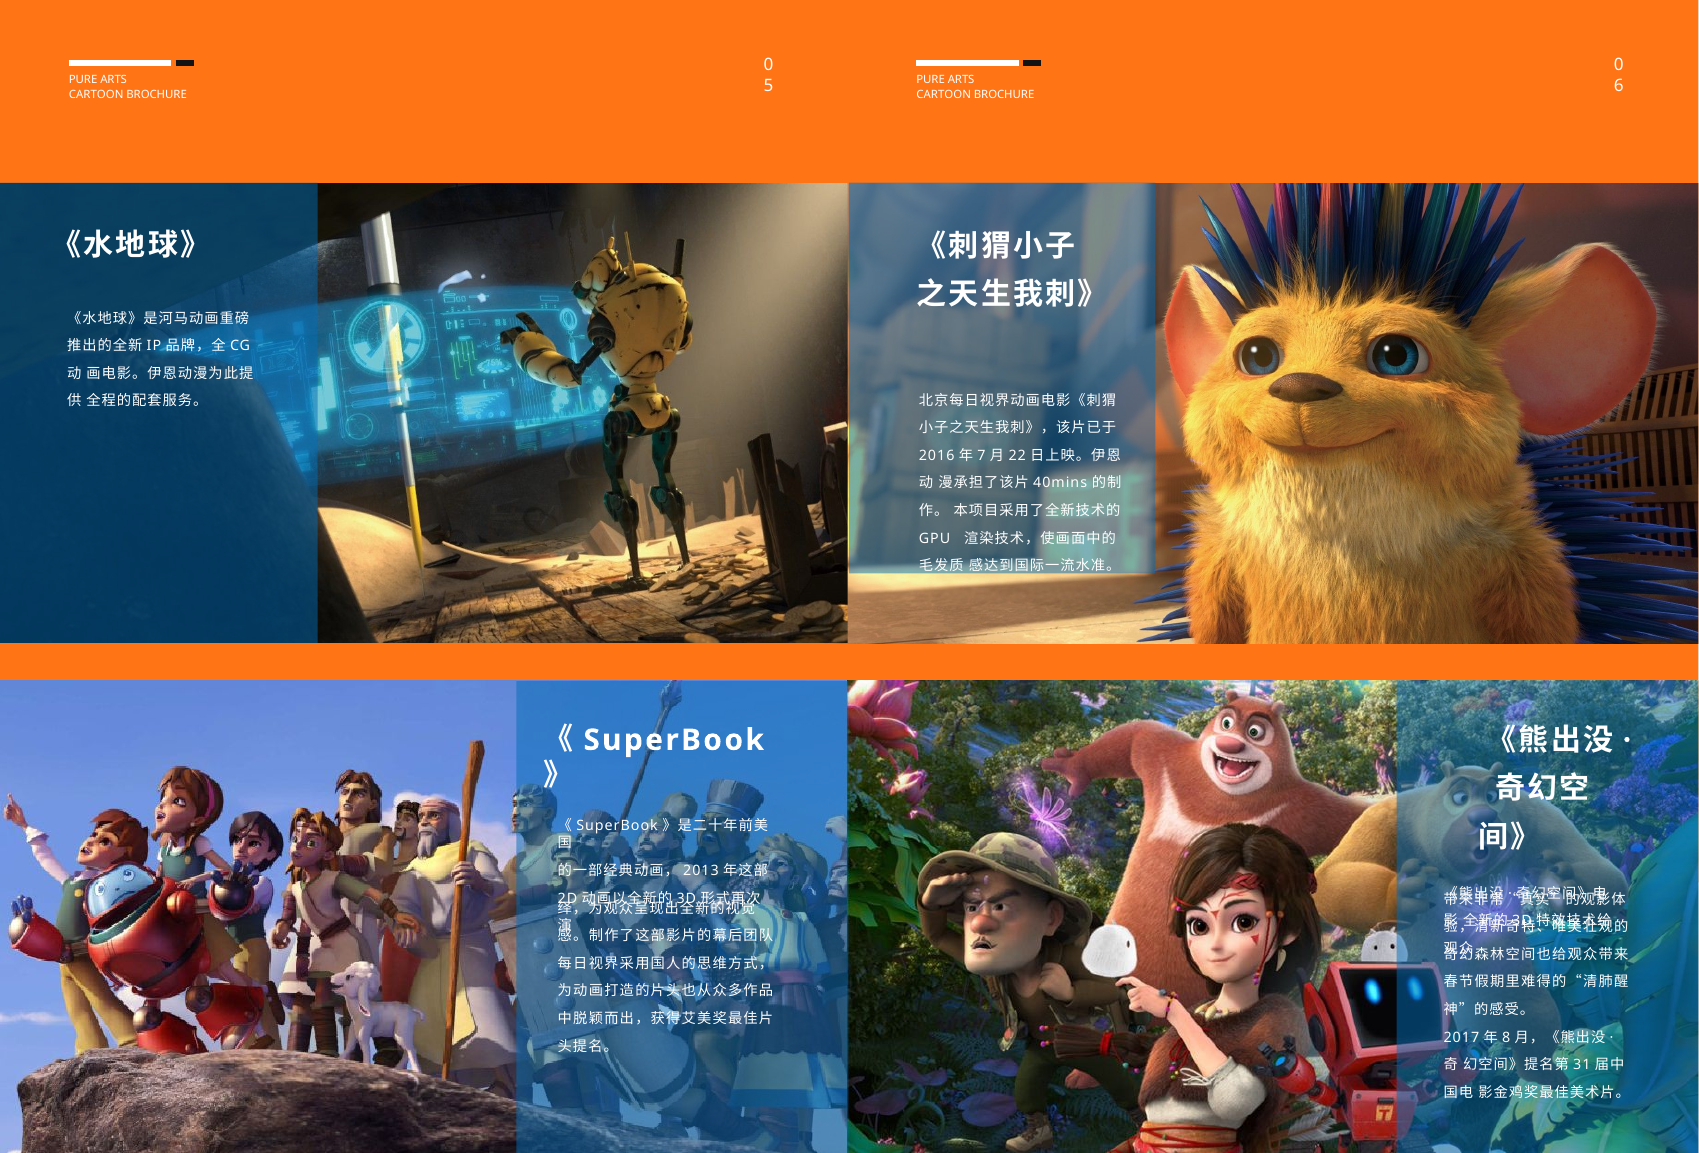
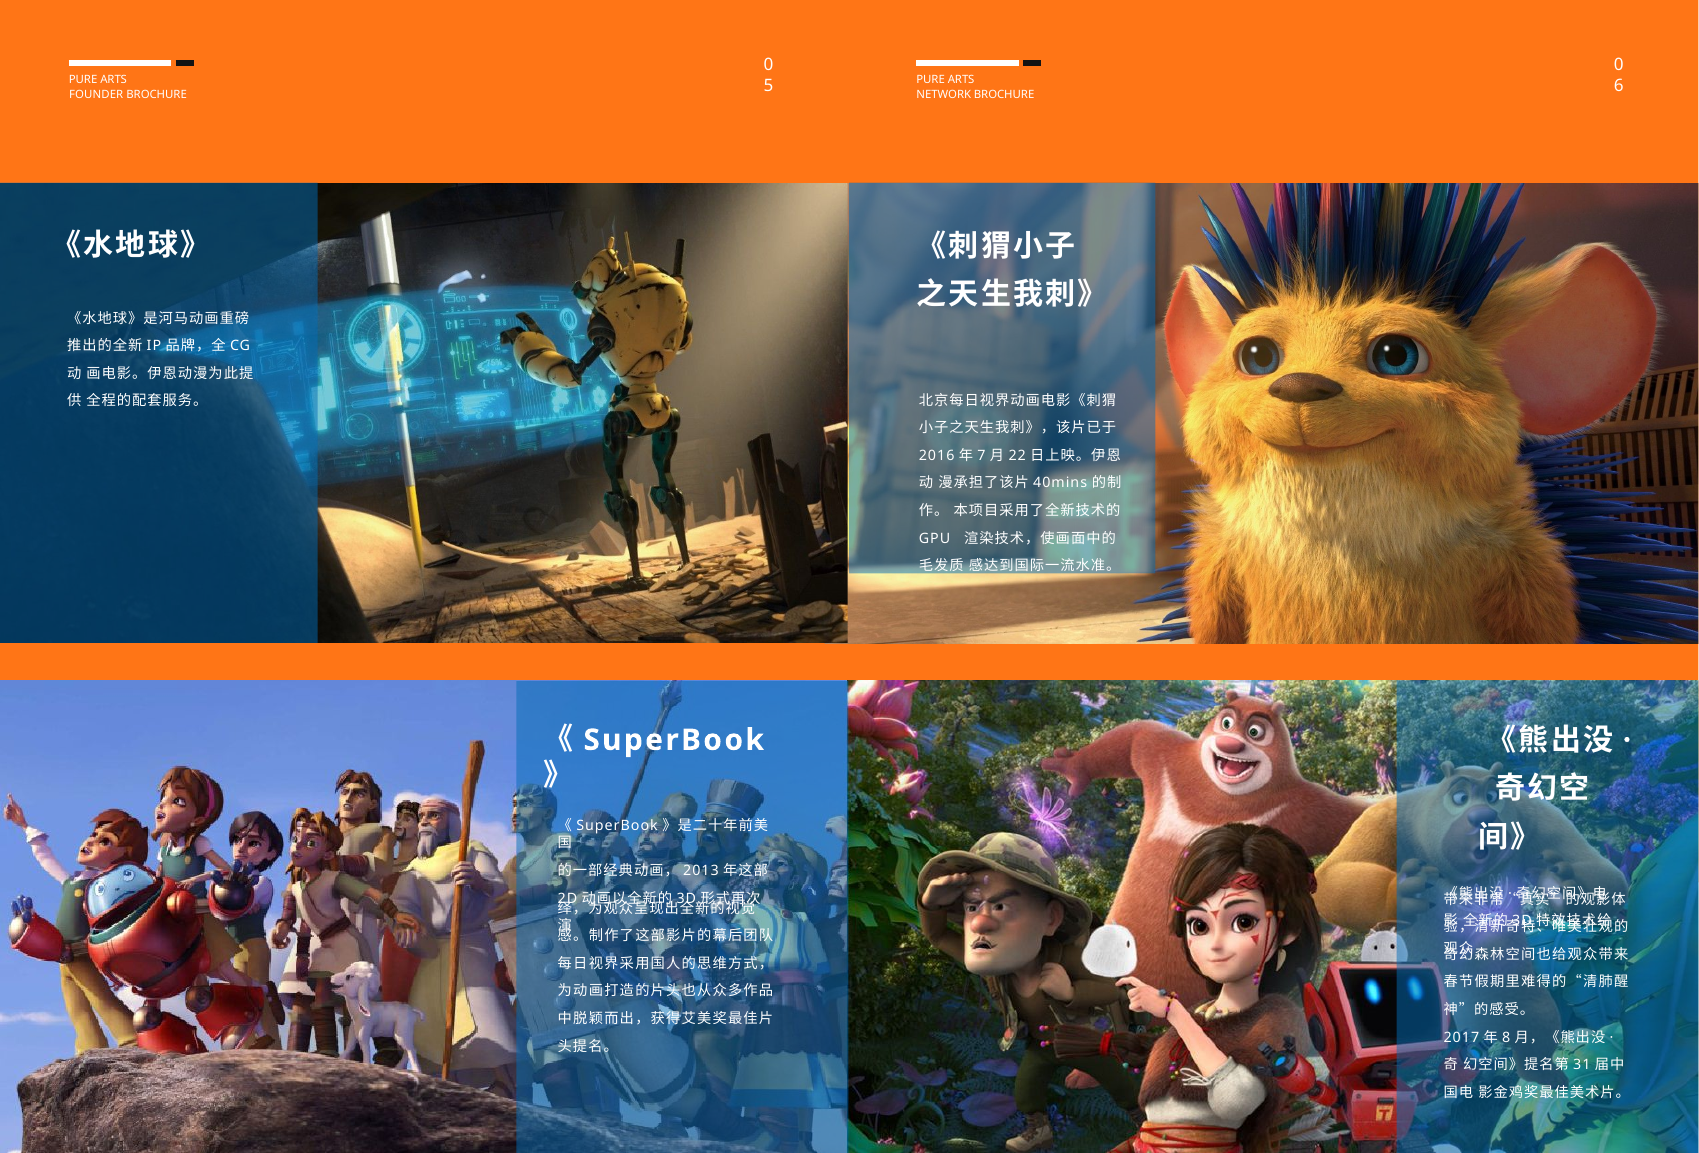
CARTOON: CARTOON -> FOUNDER (96, 95)
CARTOON: CARTOON -> NETWORK (944, 95)
